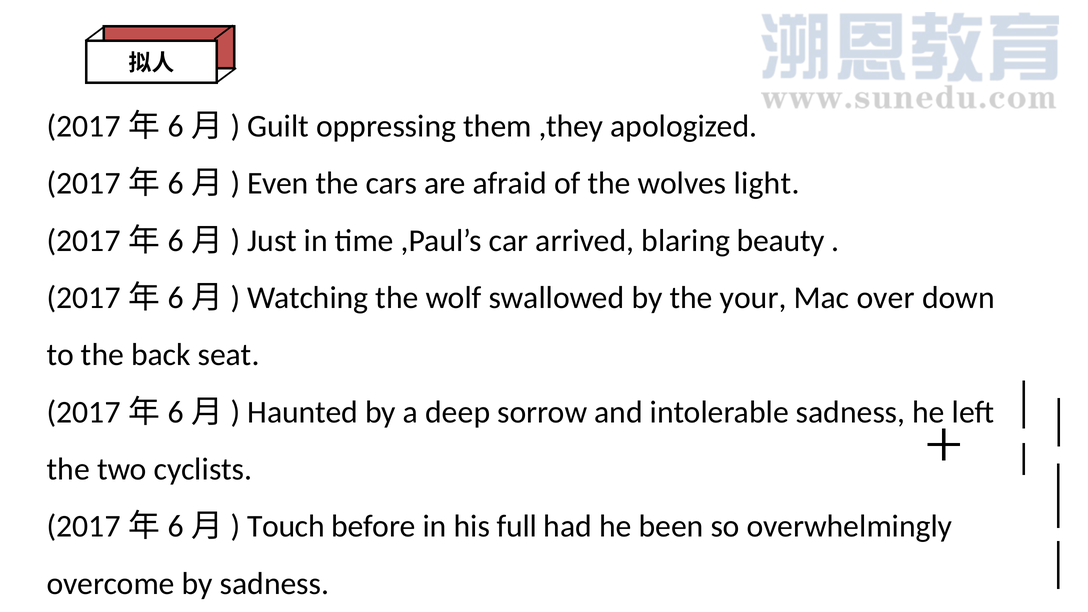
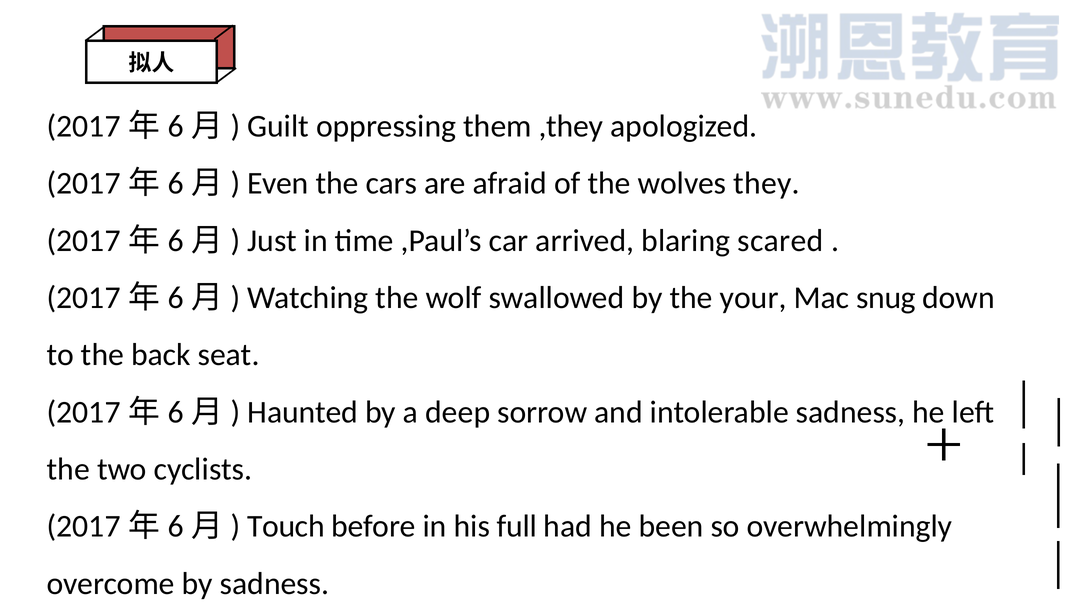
light: light -> they (767, 183)
beauty: beauty -> scared (781, 241)
over: over -> snug (886, 298)
